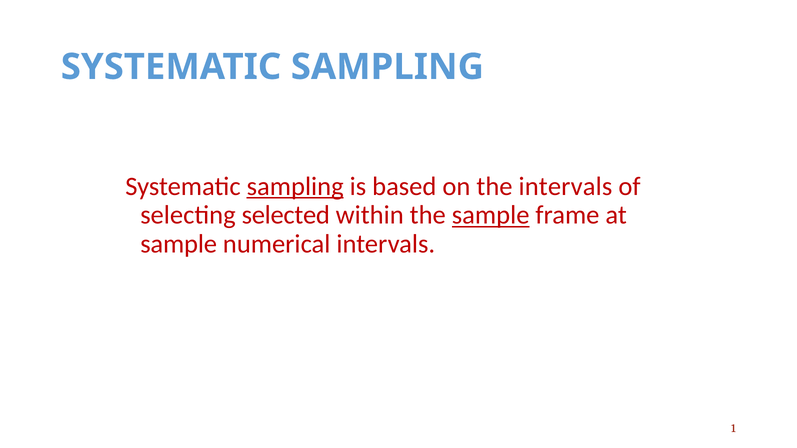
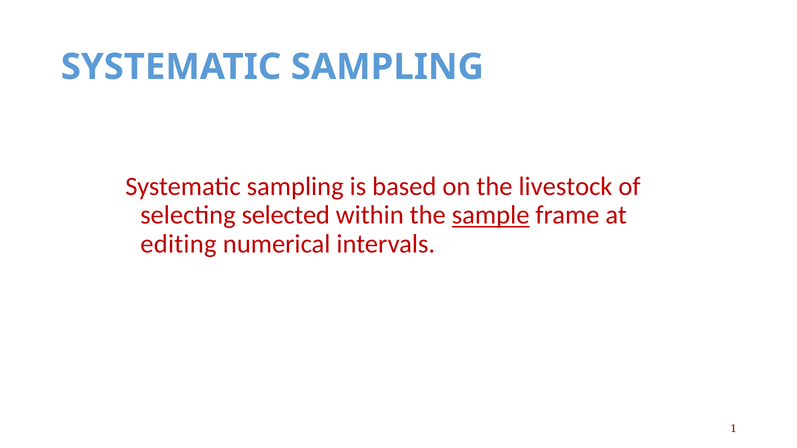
sampling underline: present -> none (295, 187)
the intervals: intervals -> livestock (565, 187)
sample: sample -> editing (178, 244)
